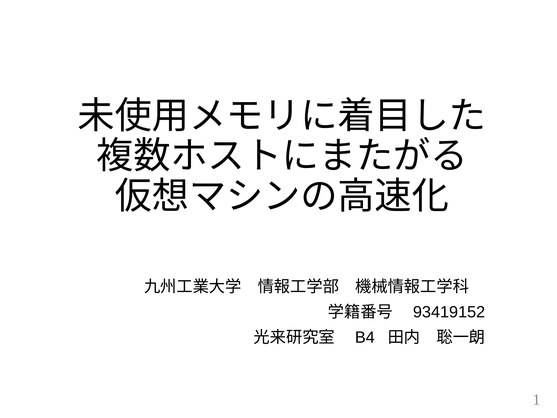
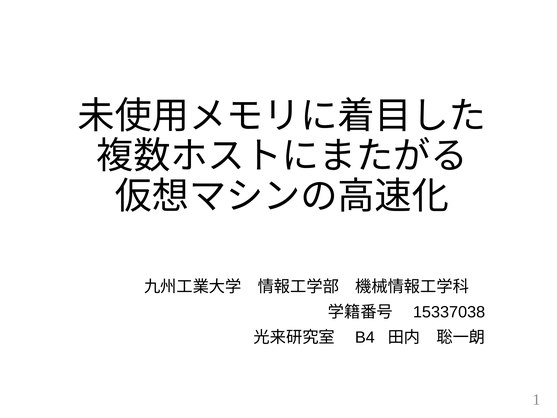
93419152: 93419152 -> 15337038 (449, 312)
